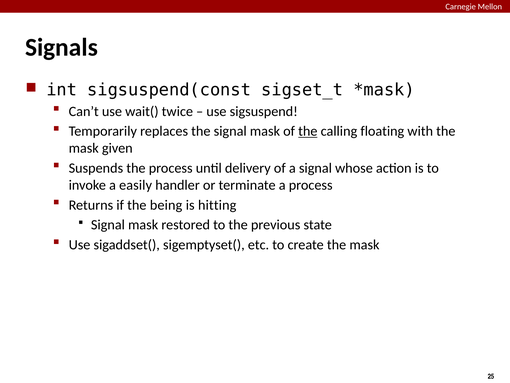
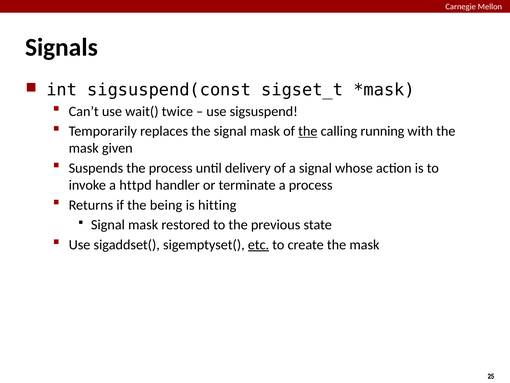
floating: floating -> running (382, 131)
easily: easily -> httpd (136, 185)
etc underline: none -> present (259, 244)
